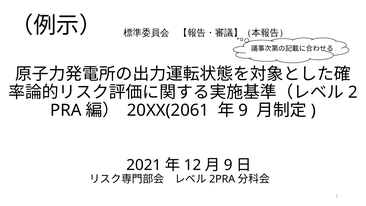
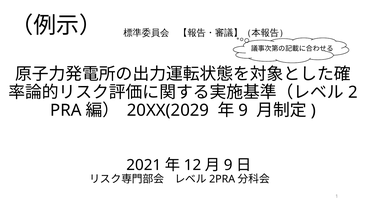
20XX(2061: 20XX(2061 -> 20XX(2029 (168, 110)
